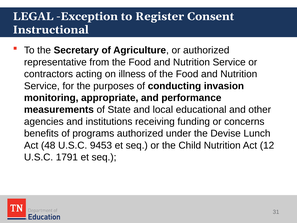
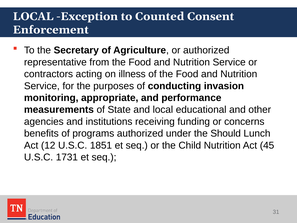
LEGAL: LEGAL -> LOCAL (33, 16)
Register: Register -> Counted (160, 16)
Instructional: Instructional -> Enforcement (51, 30)
Devise: Devise -> Should (226, 133)
48: 48 -> 12 (48, 145)
9453: 9453 -> 1851 (101, 145)
12: 12 -> 45 (267, 145)
1791: 1791 -> 1731 (67, 157)
